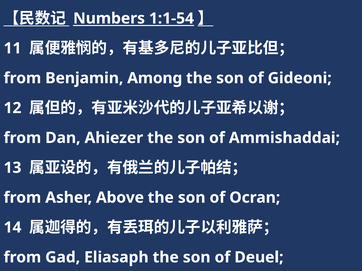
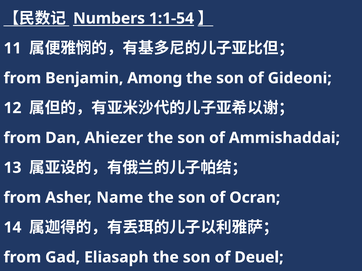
Above: Above -> Name (120, 198)
